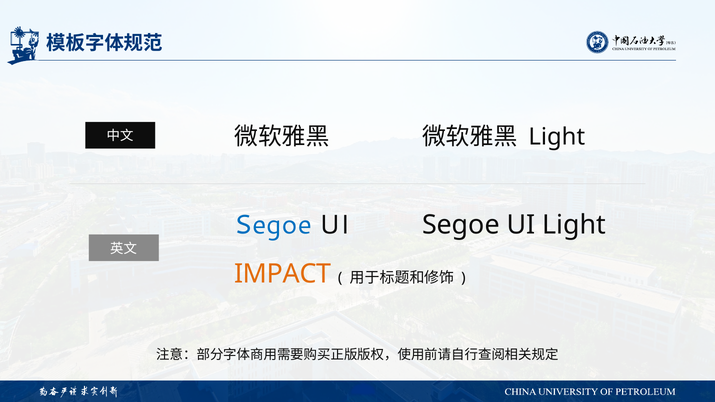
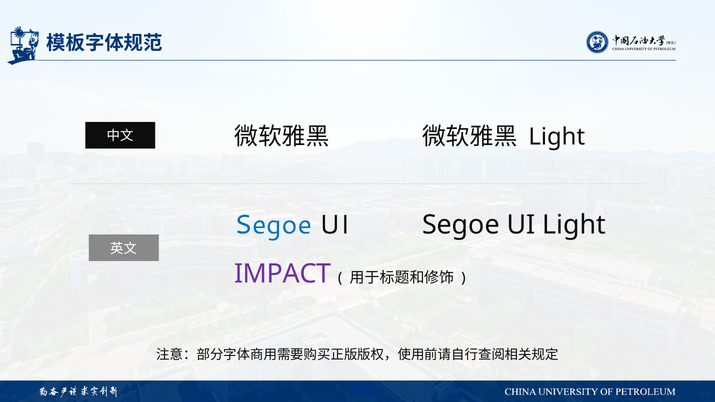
IMPACT colour: orange -> purple (283, 274)
